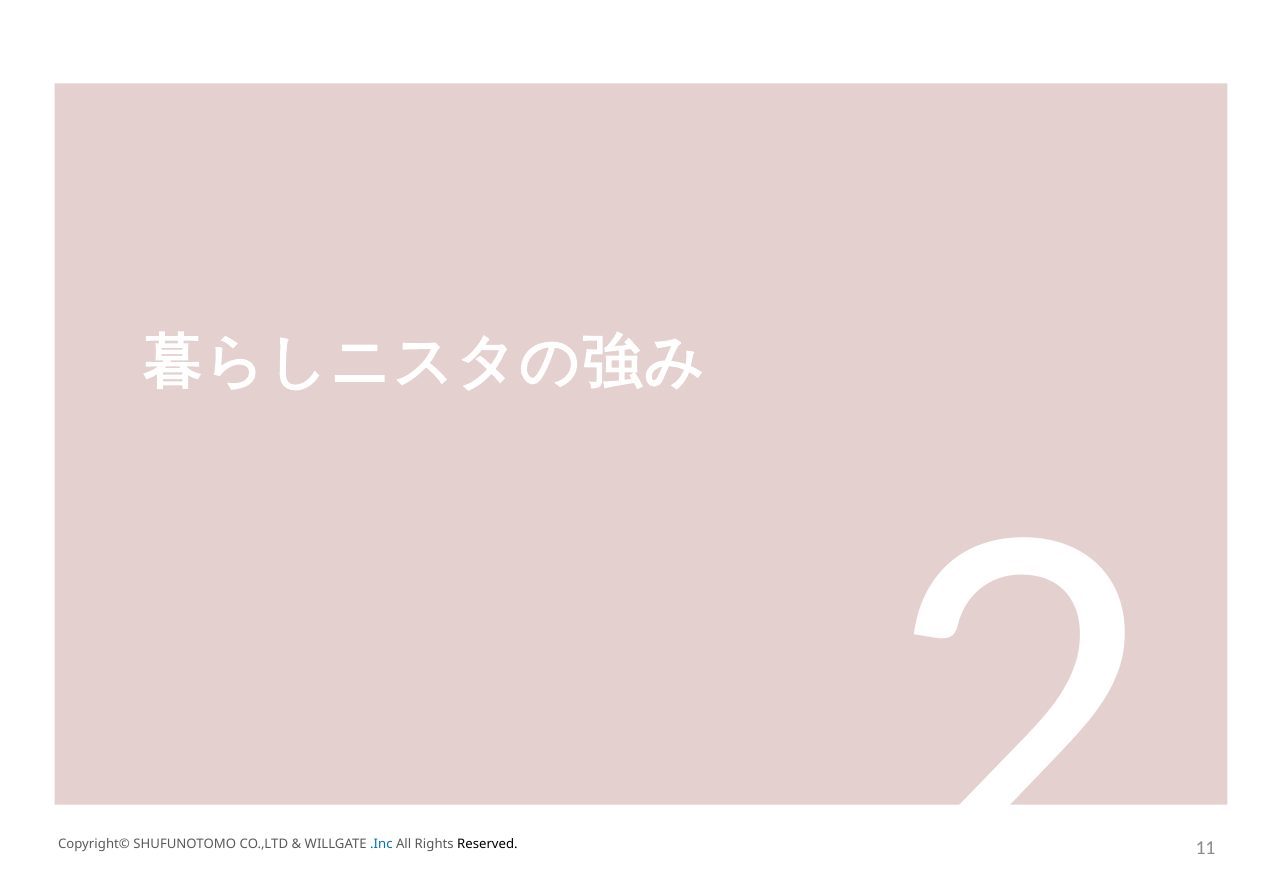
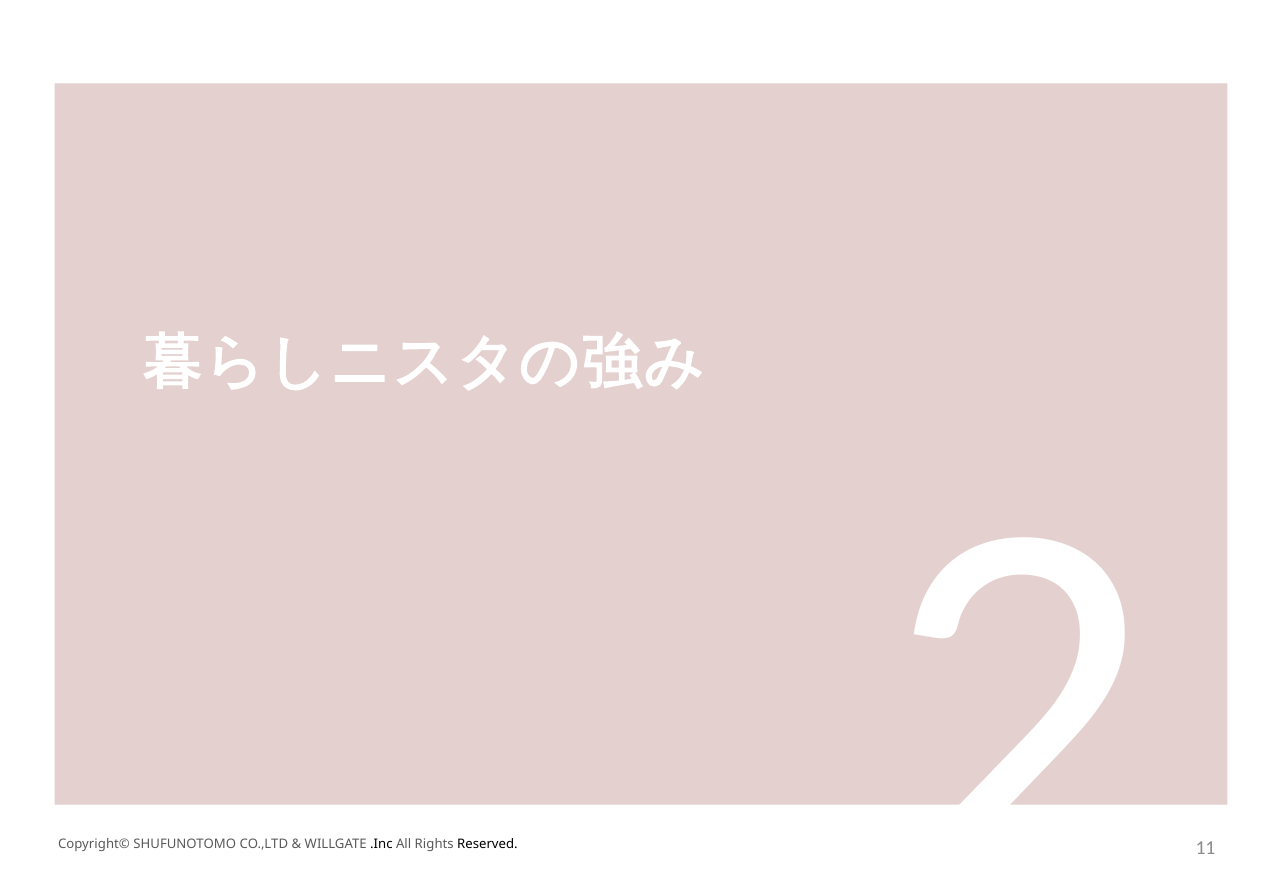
.Inc colour: blue -> black (381, 844)
